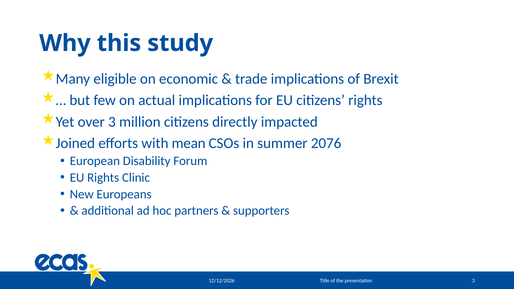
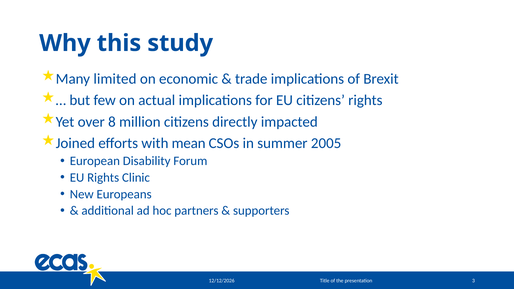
eligible: eligible -> limited (115, 79)
over 3: 3 -> 8 (112, 122)
2076: 2076 -> 2005 (326, 143)
